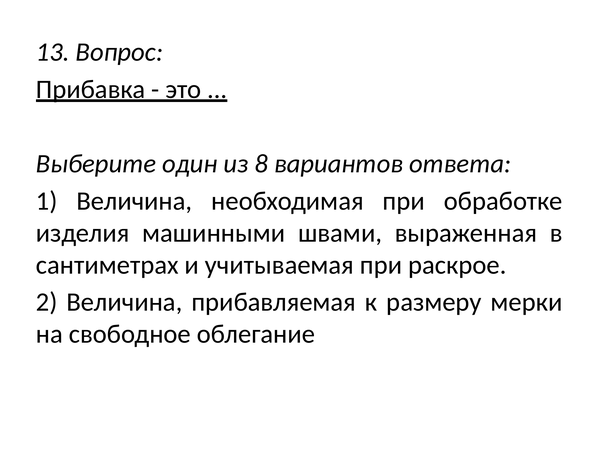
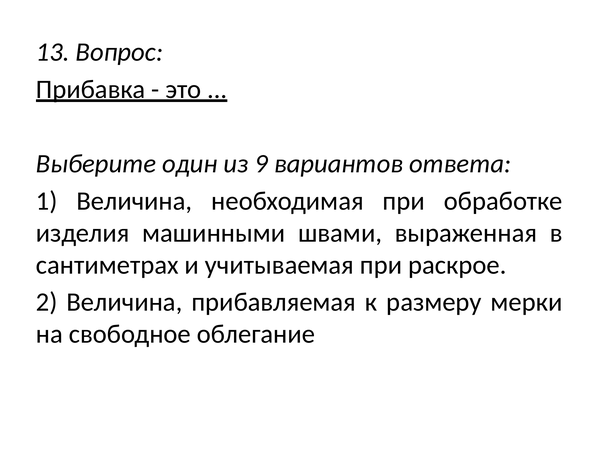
8: 8 -> 9 (261, 164)
